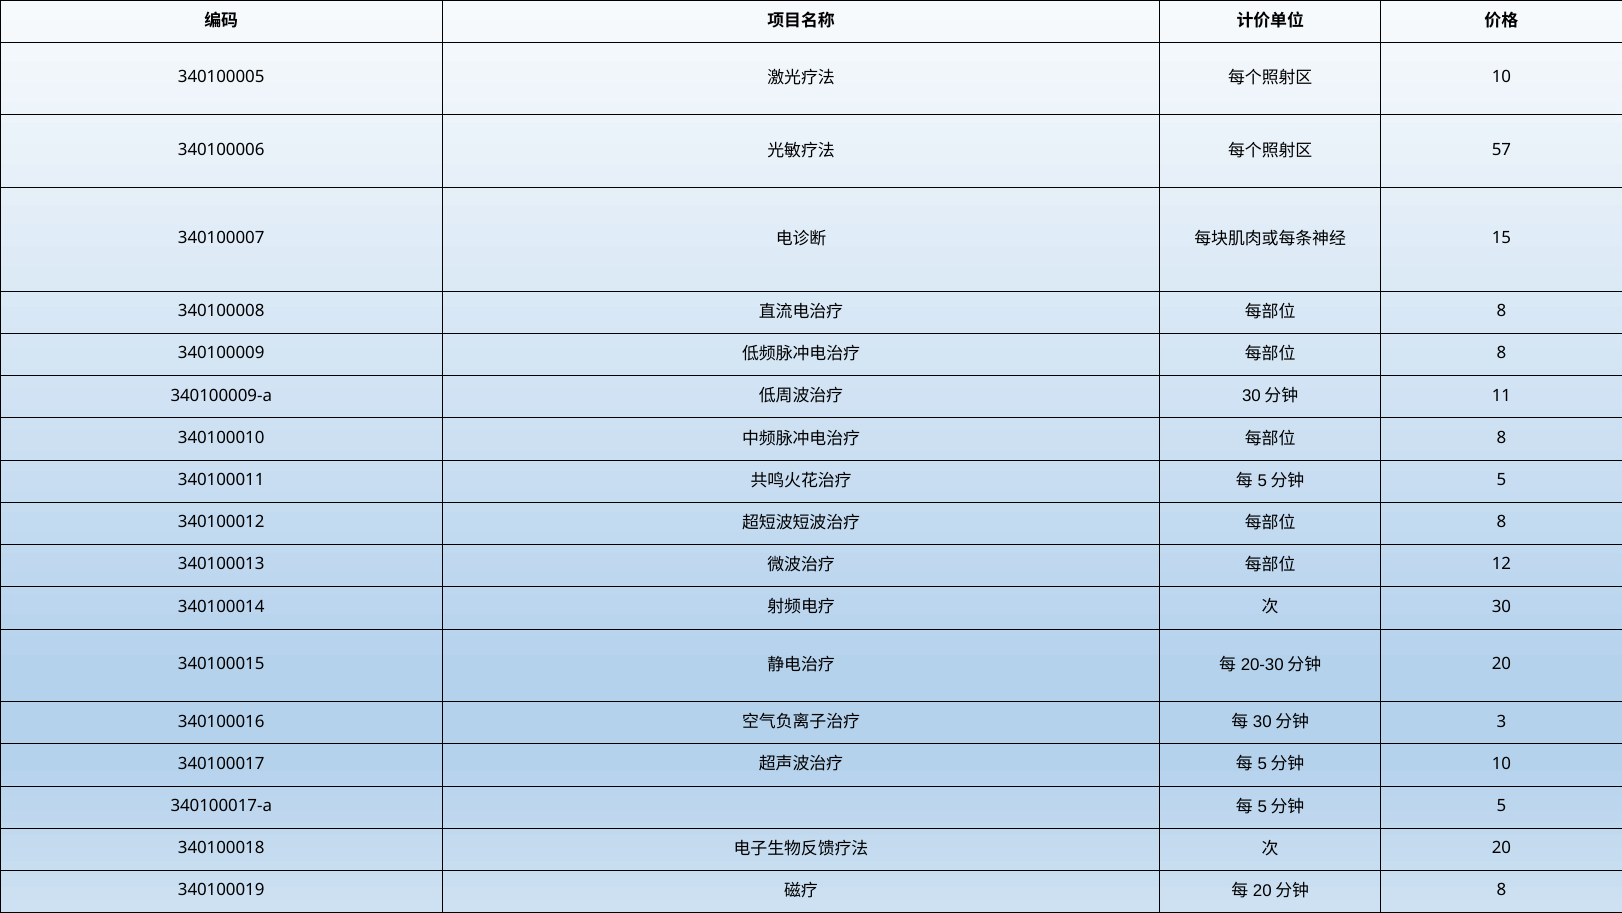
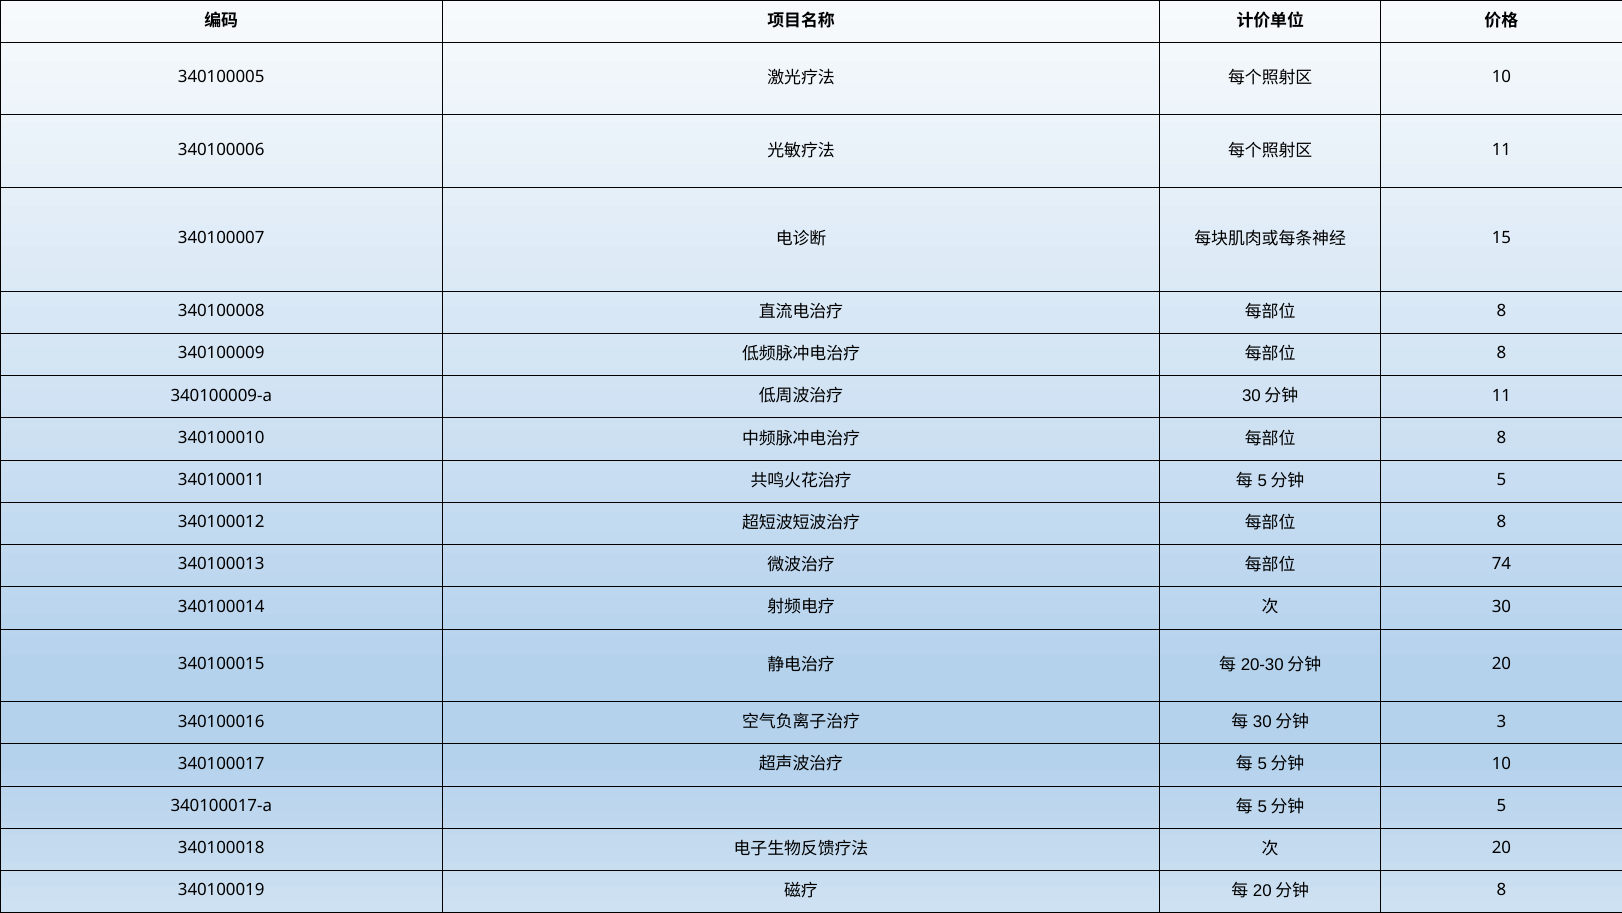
57: 57 -> 11 (1501, 150)
12: 12 -> 74 (1501, 564)
